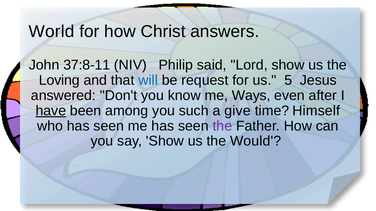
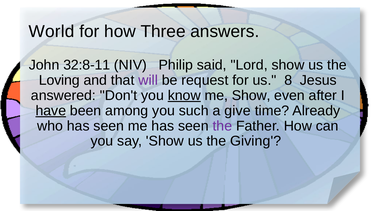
Christ: Christ -> Three (163, 32)
37:8-11: 37:8-11 -> 32:8-11 (87, 65)
will colour: blue -> purple (148, 80)
5: 5 -> 8 (288, 80)
know underline: none -> present (184, 96)
me Ways: Ways -> Show (251, 96)
Himself: Himself -> Already (316, 111)
Would: Would -> Giving (256, 141)
